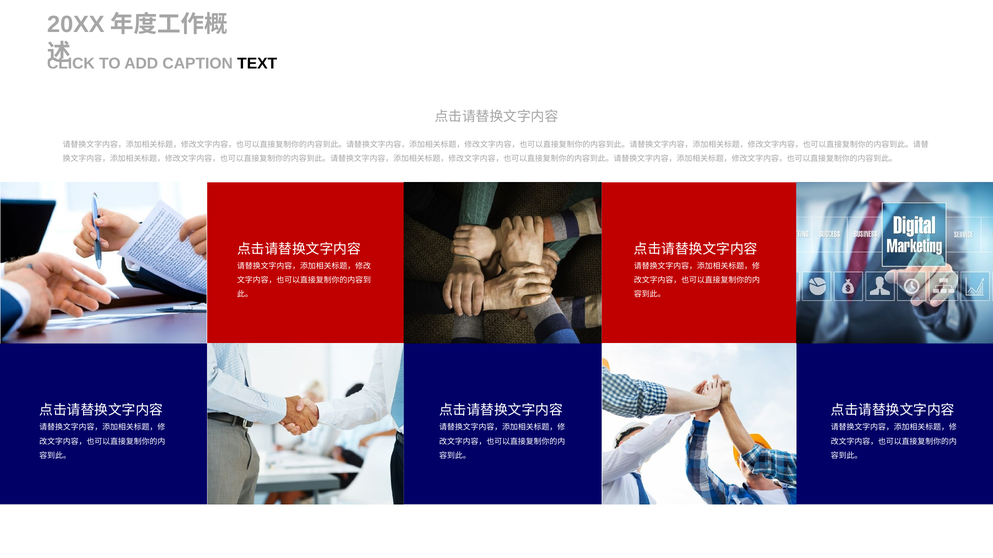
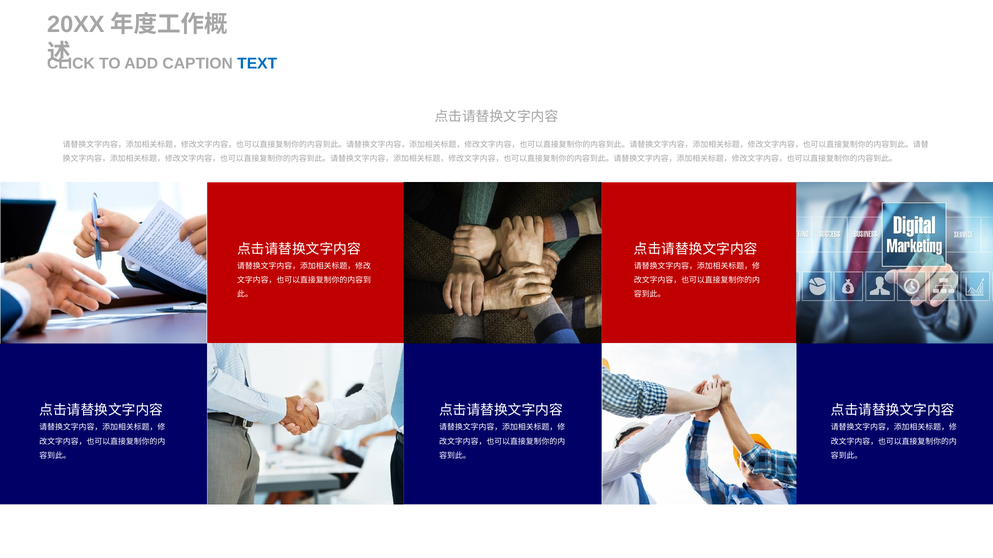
TEXT colour: black -> blue (257, 64)
